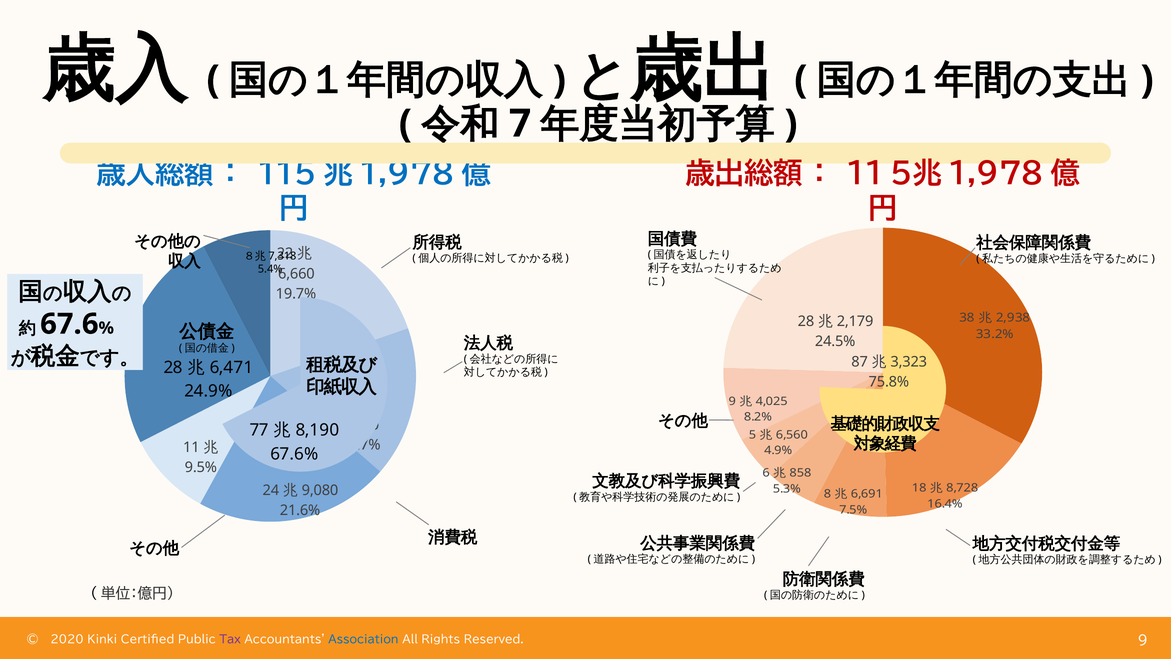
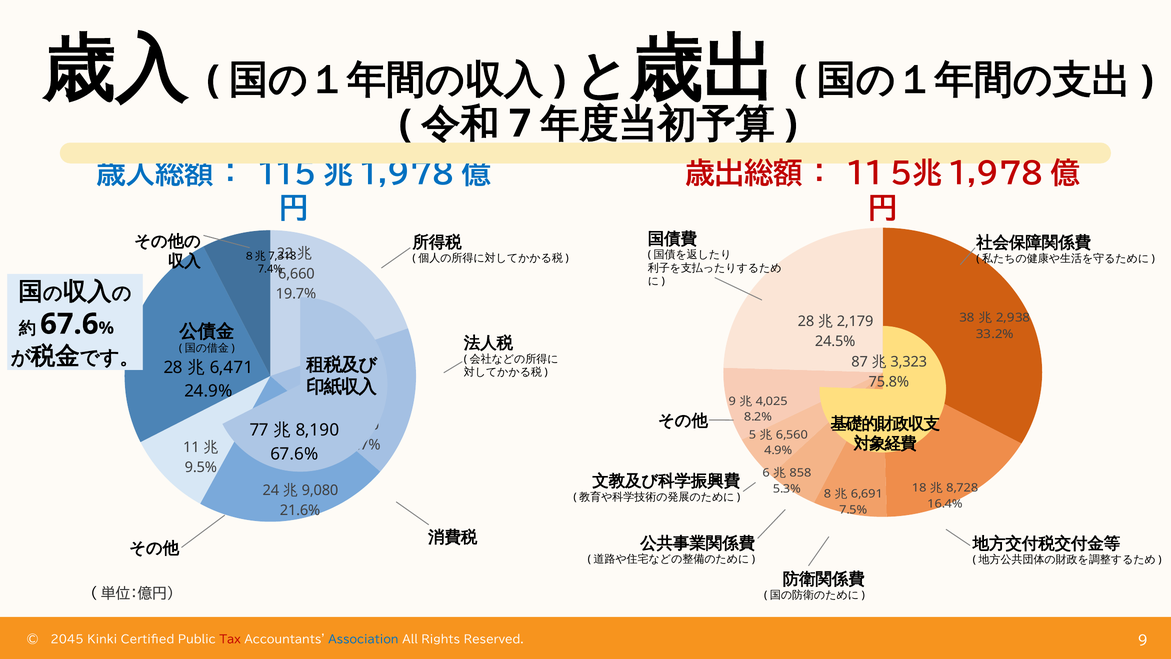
5.4%: 5.4% -> 7.4% (270, 269)
2020: 2020 -> 2045 (67, 639)
Tax colour: purple -> red (230, 639)
